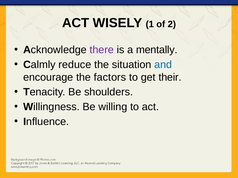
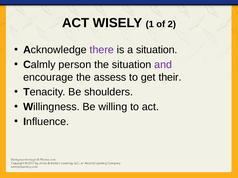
a mentally: mentally -> situation (157, 50)
reduce: reduce -> person (75, 65)
and colour: blue -> purple (163, 65)
factors: factors -> assess (110, 77)
